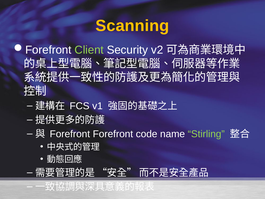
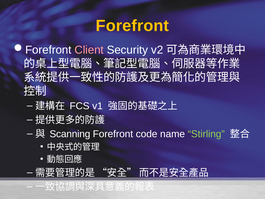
Scanning: Scanning -> Forefront (132, 26)
Client colour: light green -> pink (89, 50)
Forefront: Forefront -> Scanning (70, 134)
